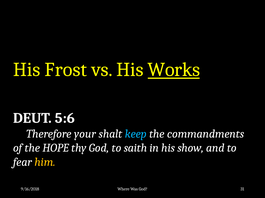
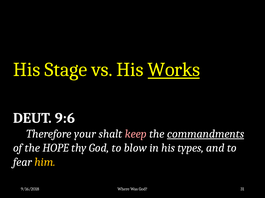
Frost: Frost -> Stage (66, 70)
5:6: 5:6 -> 9:6 (65, 119)
keep colour: light blue -> pink (136, 134)
commandments underline: none -> present (206, 134)
saith: saith -> blow (135, 148)
show: show -> types (191, 148)
